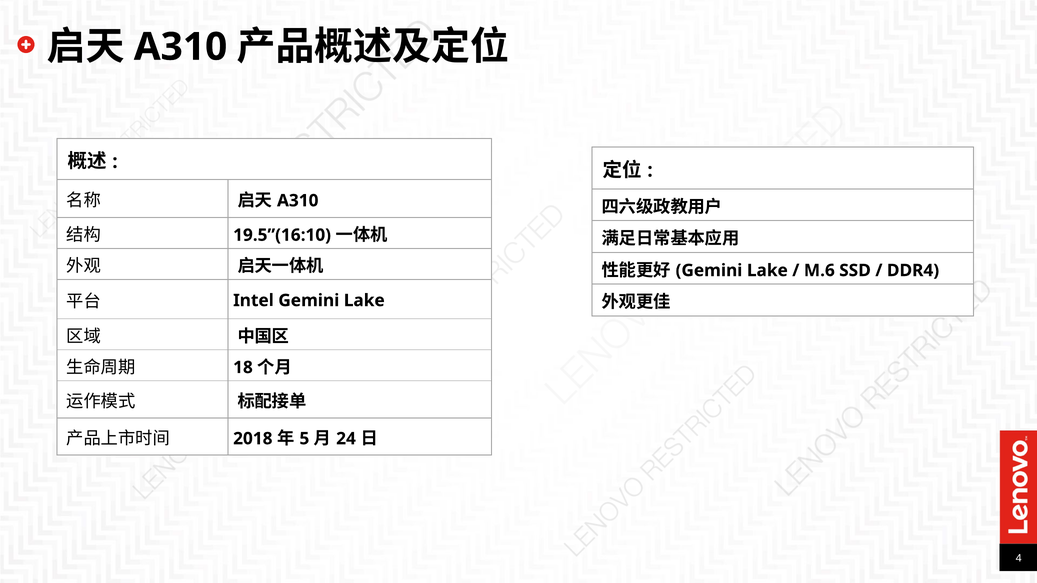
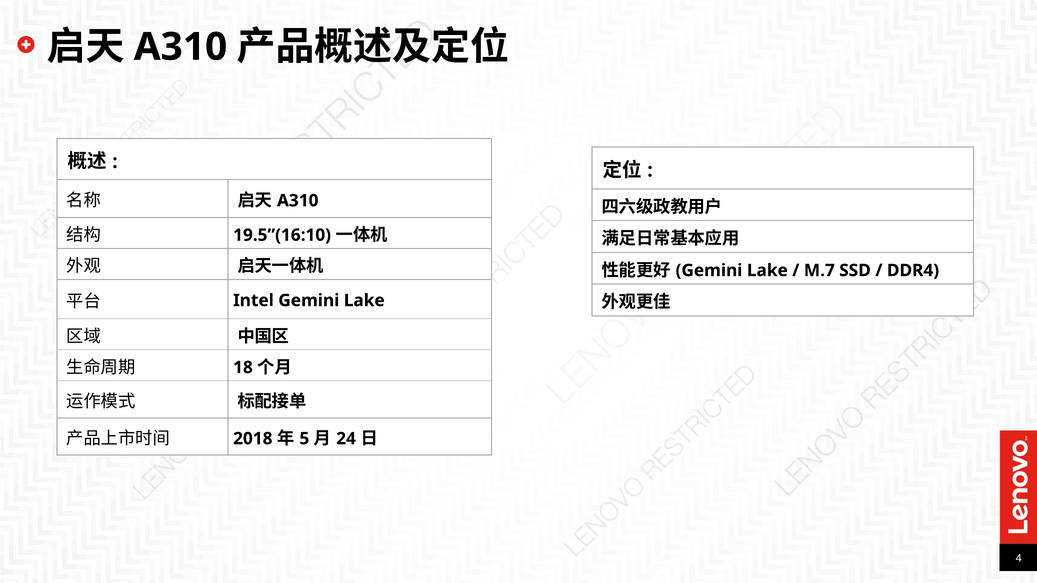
M.6: M.6 -> M.7 (819, 271)
